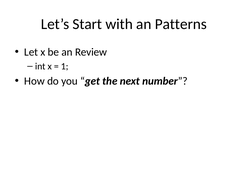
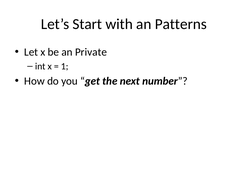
Review: Review -> Private (91, 52)
